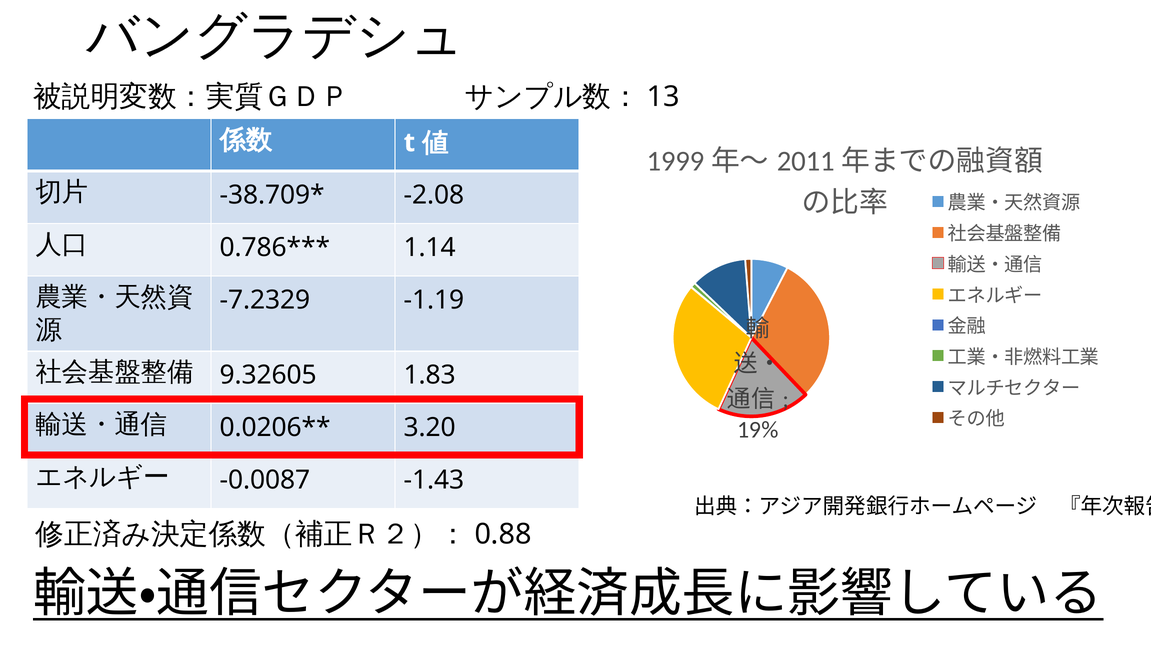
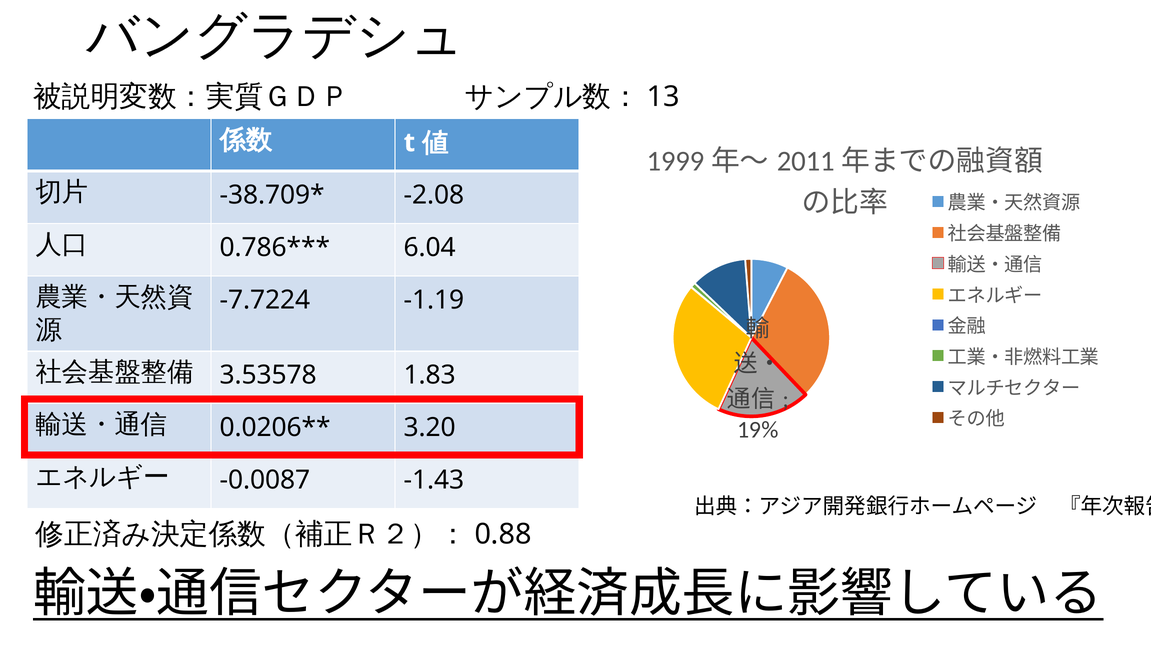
1.14: 1.14 -> 6.04 (430, 247)
-7.2329: -7.2329 -> -7.7224 (265, 300)
9.32605: 9.32605 -> 3.53578 (268, 375)
